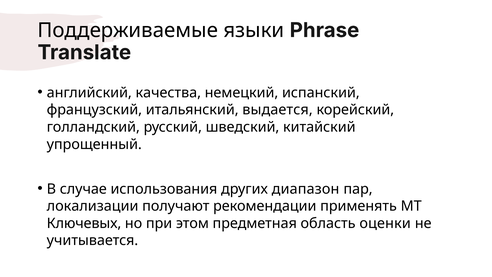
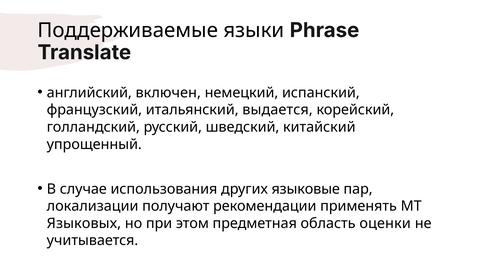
качества: качества -> включен (168, 93)
диапазон: диапазон -> языковые (306, 189)
Ключевых: Ключевых -> Языковых (84, 223)
